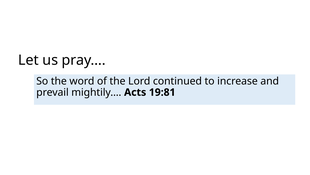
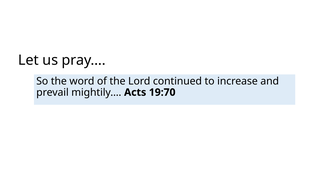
19:81: 19:81 -> 19:70 (162, 92)
